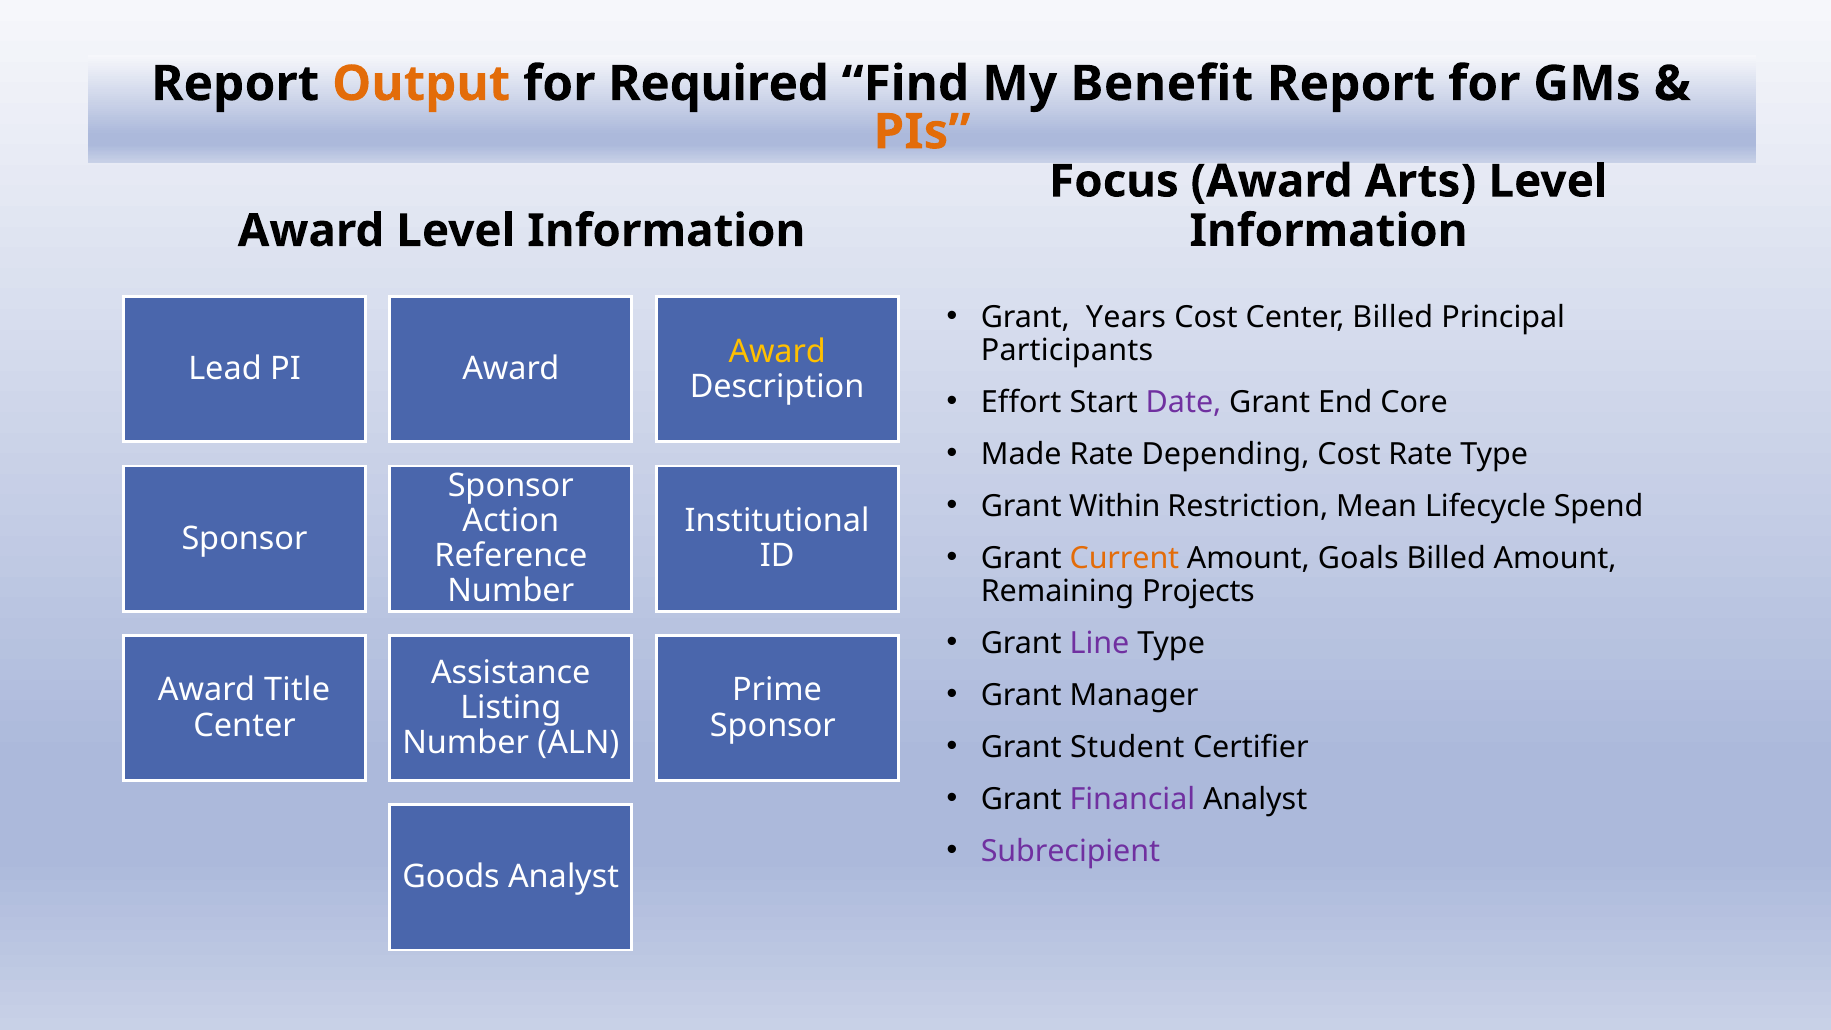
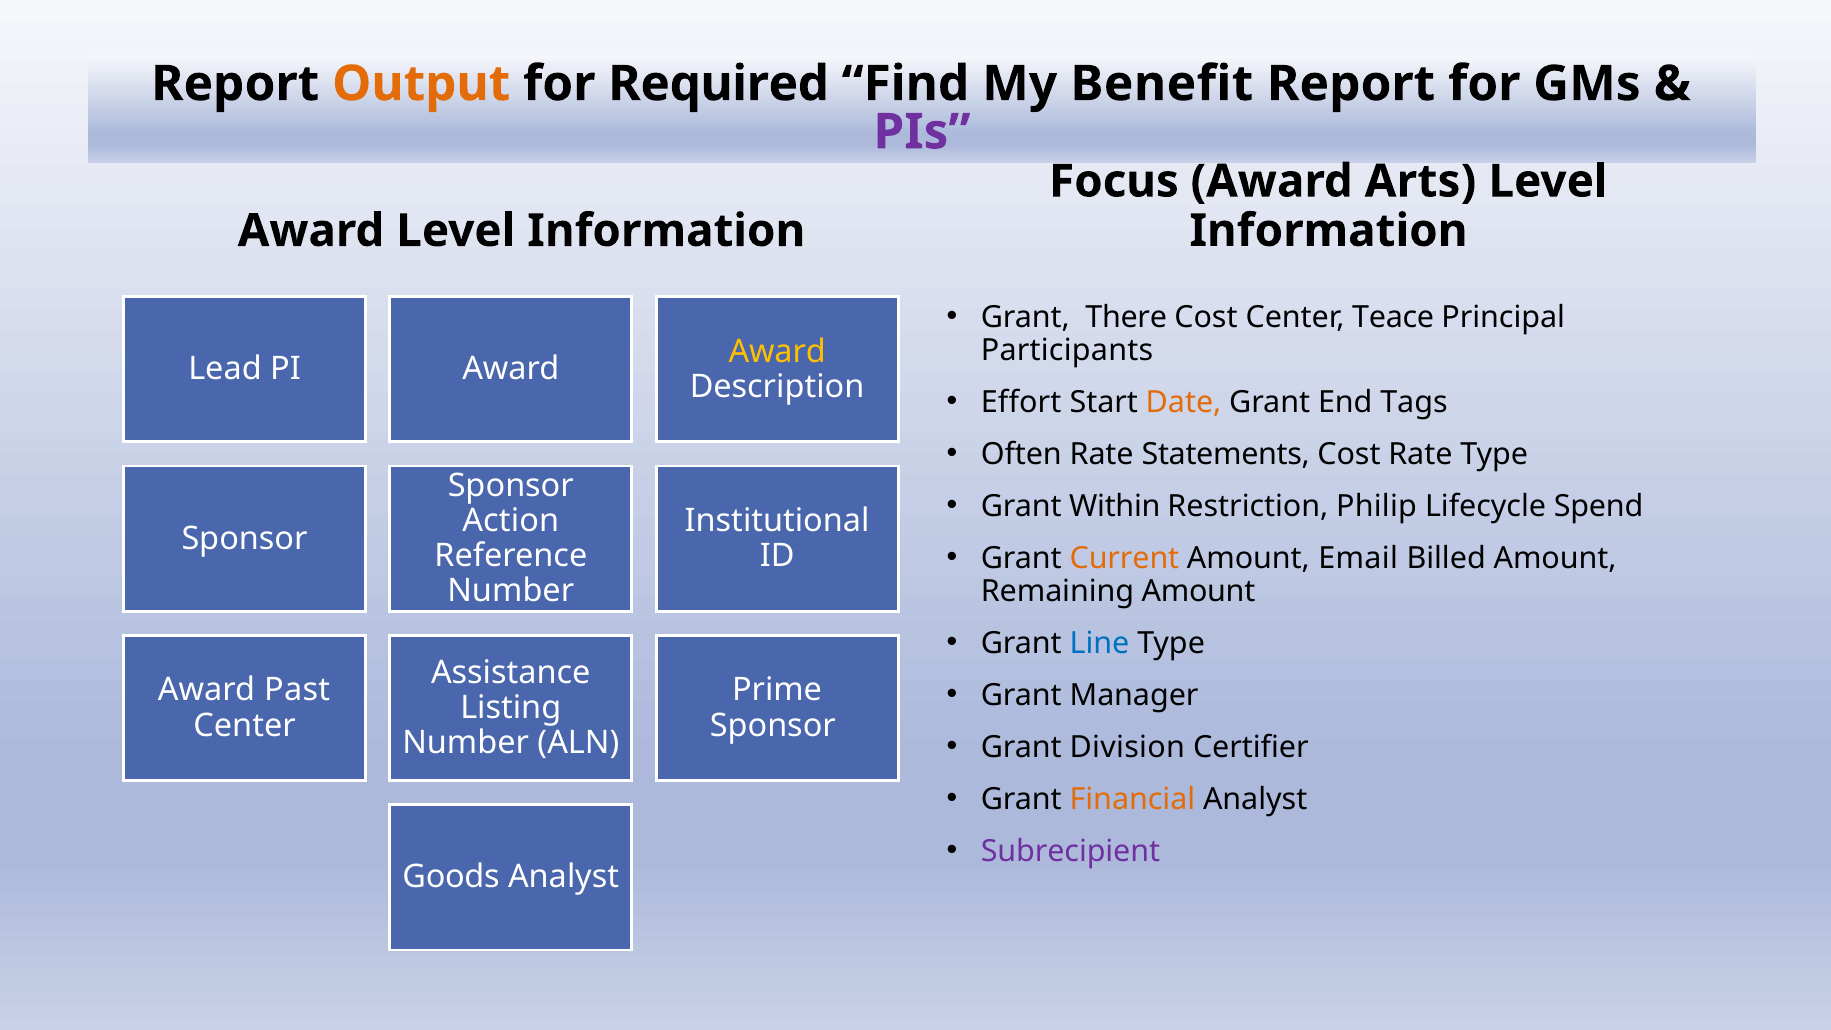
PIs colour: orange -> purple (922, 132)
Years: Years -> There (1126, 317)
Center Billed: Billed -> Teace (1393, 317)
Date colour: purple -> orange (1184, 402)
Core: Core -> Tags (1414, 402)
Made: Made -> Often (1021, 454)
Depending: Depending -> Statements (1226, 454)
Mean: Mean -> Philip (1377, 506)
Goals: Goals -> Email (1358, 558)
Remaining Projects: Projects -> Amount (1198, 591)
Line colour: purple -> blue (1099, 643)
Title: Title -> Past (297, 690)
Student: Student -> Division (1127, 747)
Financial colour: purple -> orange (1132, 799)
